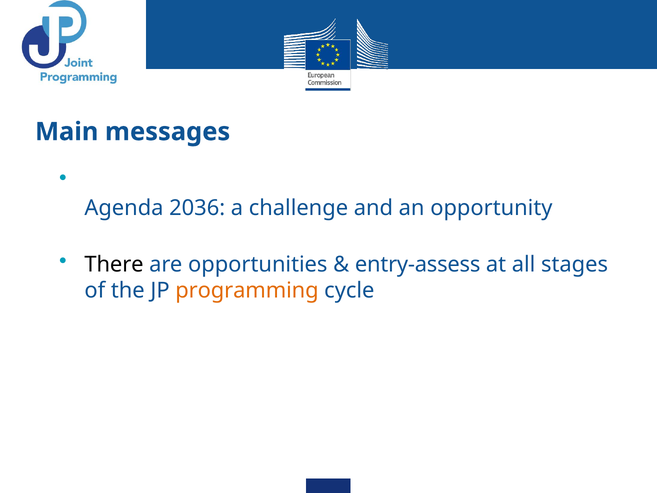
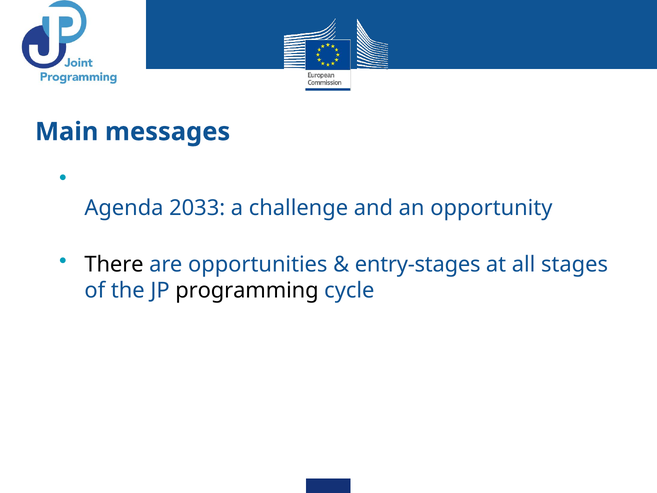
2036: 2036 -> 2033 (197, 208)
entry-assess: entry-assess -> entry-stages (418, 264)
programming colour: orange -> black (247, 290)
